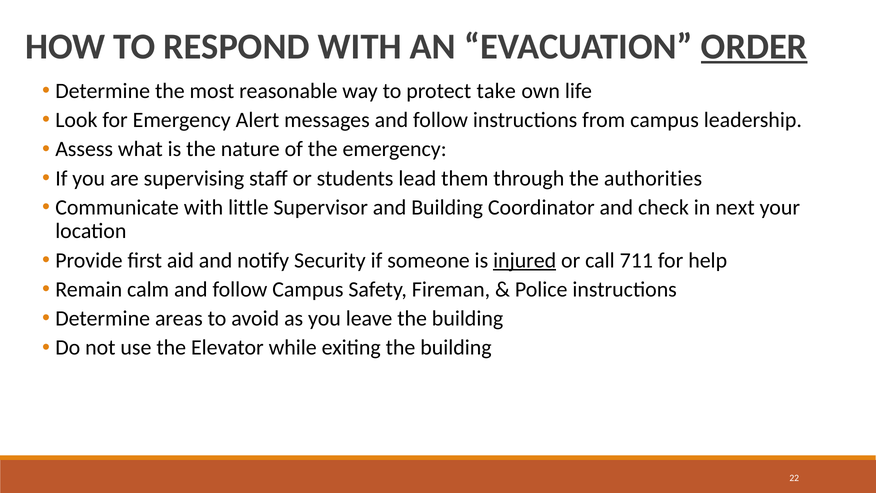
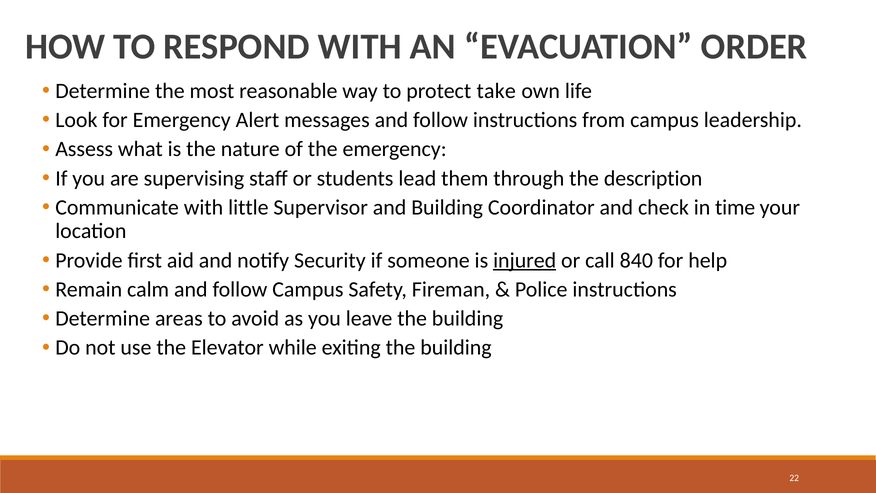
ORDER underline: present -> none (754, 47)
authorities: authorities -> description (653, 178)
next: next -> time (735, 207)
711: 711 -> 840 (636, 260)
